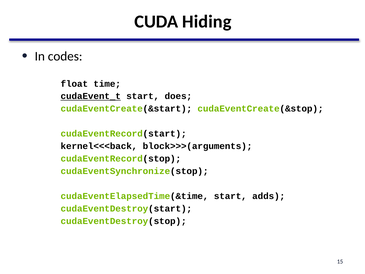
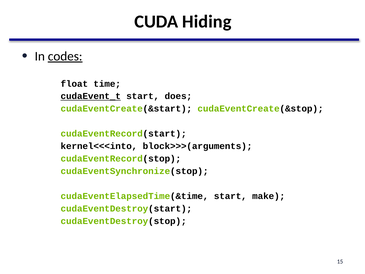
codes underline: none -> present (65, 56)
kernel<<<back: kernel<<<back -> kernel<<<into (99, 146)
adds: adds -> make (269, 196)
